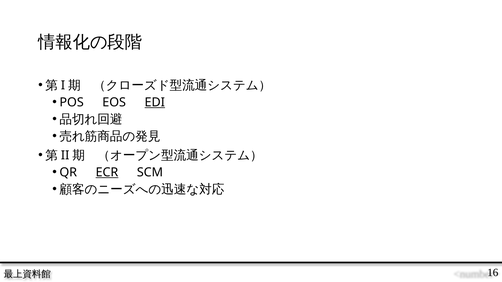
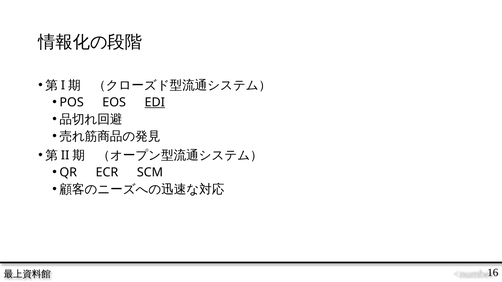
ECR underline: present -> none (107, 173)
